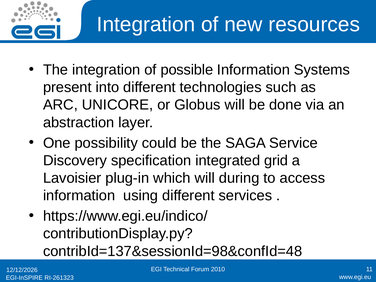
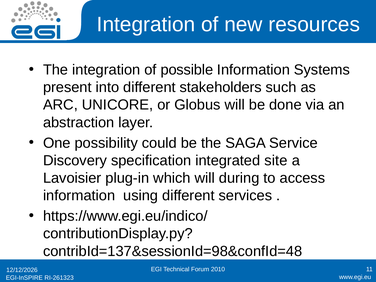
technologies: technologies -> stakeholders (221, 87)
grid: grid -> site (276, 160)
